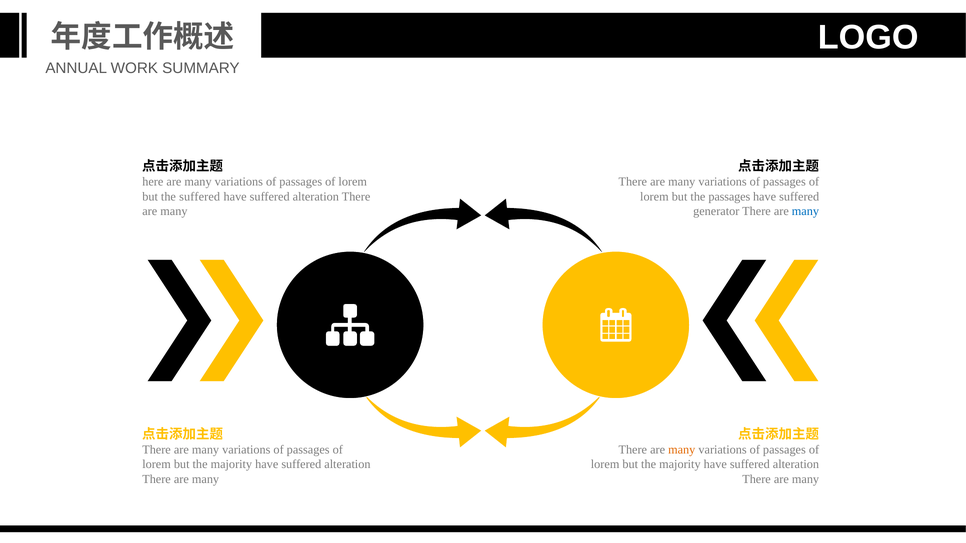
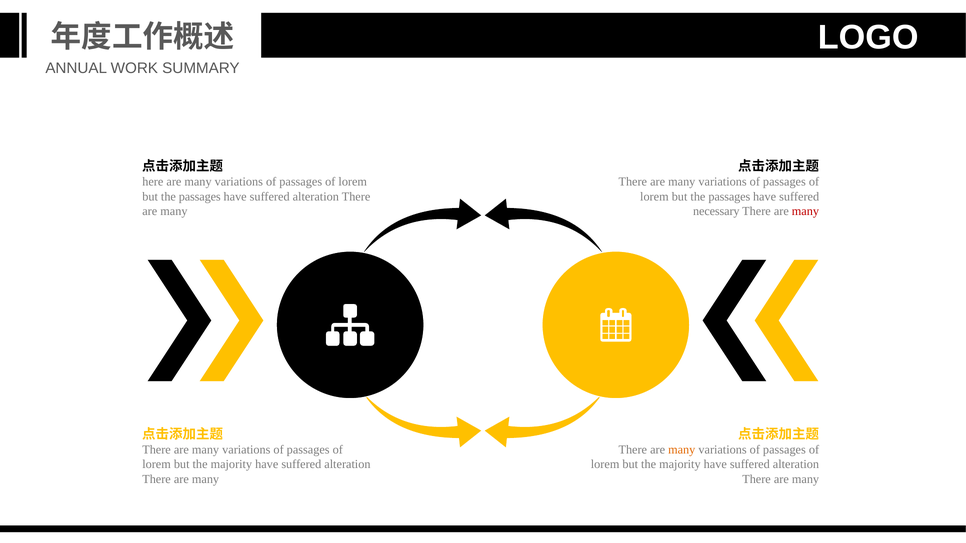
suffered: suffered -> passages (200, 197)
generator: generator -> necessary (716, 211)
many colour: blue -> red (805, 211)
